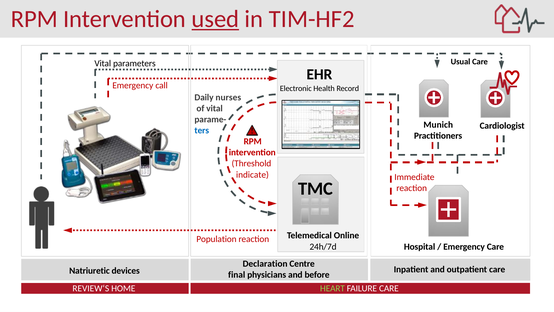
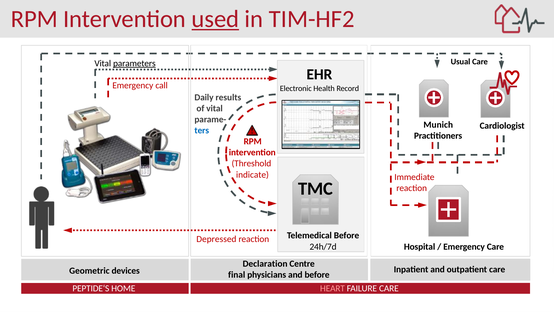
parameters underline: none -> present (134, 63)
nurses: nurses -> results (228, 97)
Telemedical Online: Online -> Before (347, 235)
Population: Population -> Depressed (216, 239)
Natriuretic: Natriuretic -> Geometric (89, 270)
REVIEW‘S: REVIEW‘S -> PEPTIDE‘S (91, 288)
HEART colour: light green -> pink (332, 288)
